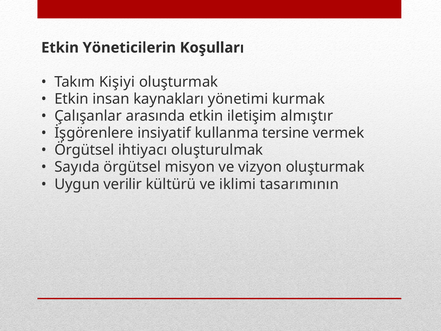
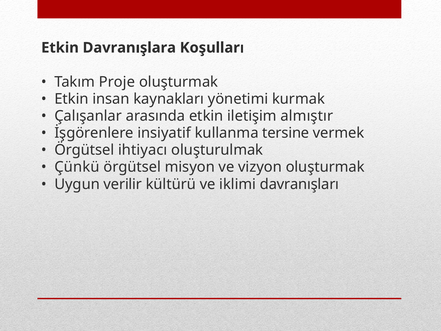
Yöneticilerin: Yöneticilerin -> Davranışlara (129, 48)
Kişiyi: Kişiyi -> Proje (117, 82)
Sayıda: Sayıda -> Çünkü (77, 167)
tasarımının: tasarımının -> davranışları (299, 184)
